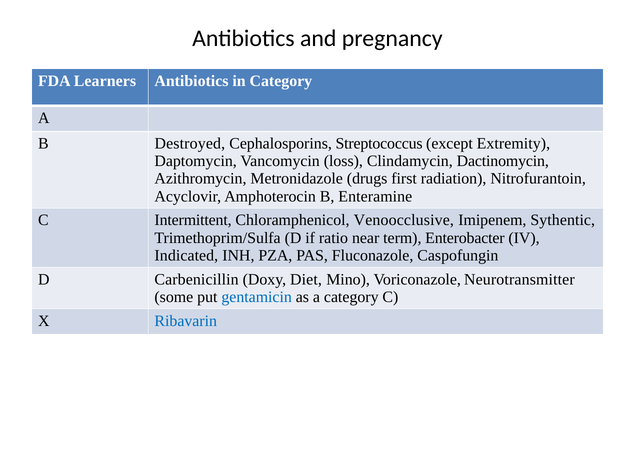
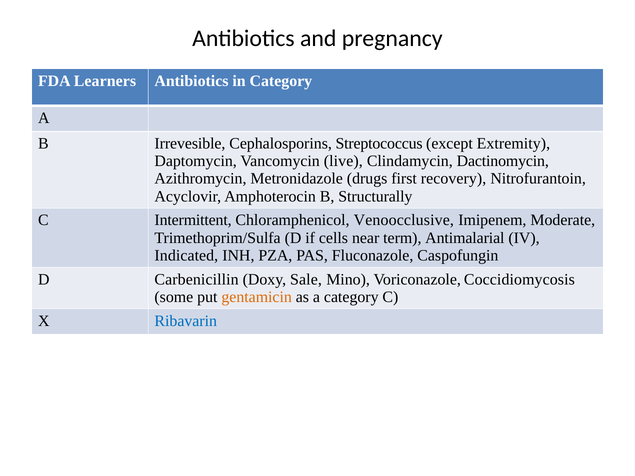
Destroyed: Destroyed -> Irrevesible (190, 144)
loss: loss -> live (343, 161)
radiation: radiation -> recovery (454, 179)
Enteramine: Enteramine -> Structurally (375, 196)
Sythentic: Sythentic -> Moderate (563, 220)
ratio: ratio -> cells (333, 238)
Enterobacter: Enterobacter -> Antimalarial (465, 238)
Diet: Diet -> Sale (306, 279)
Neurotransmitter: Neurotransmitter -> Coccidiomycosis (519, 279)
gentamicin colour: blue -> orange (257, 297)
